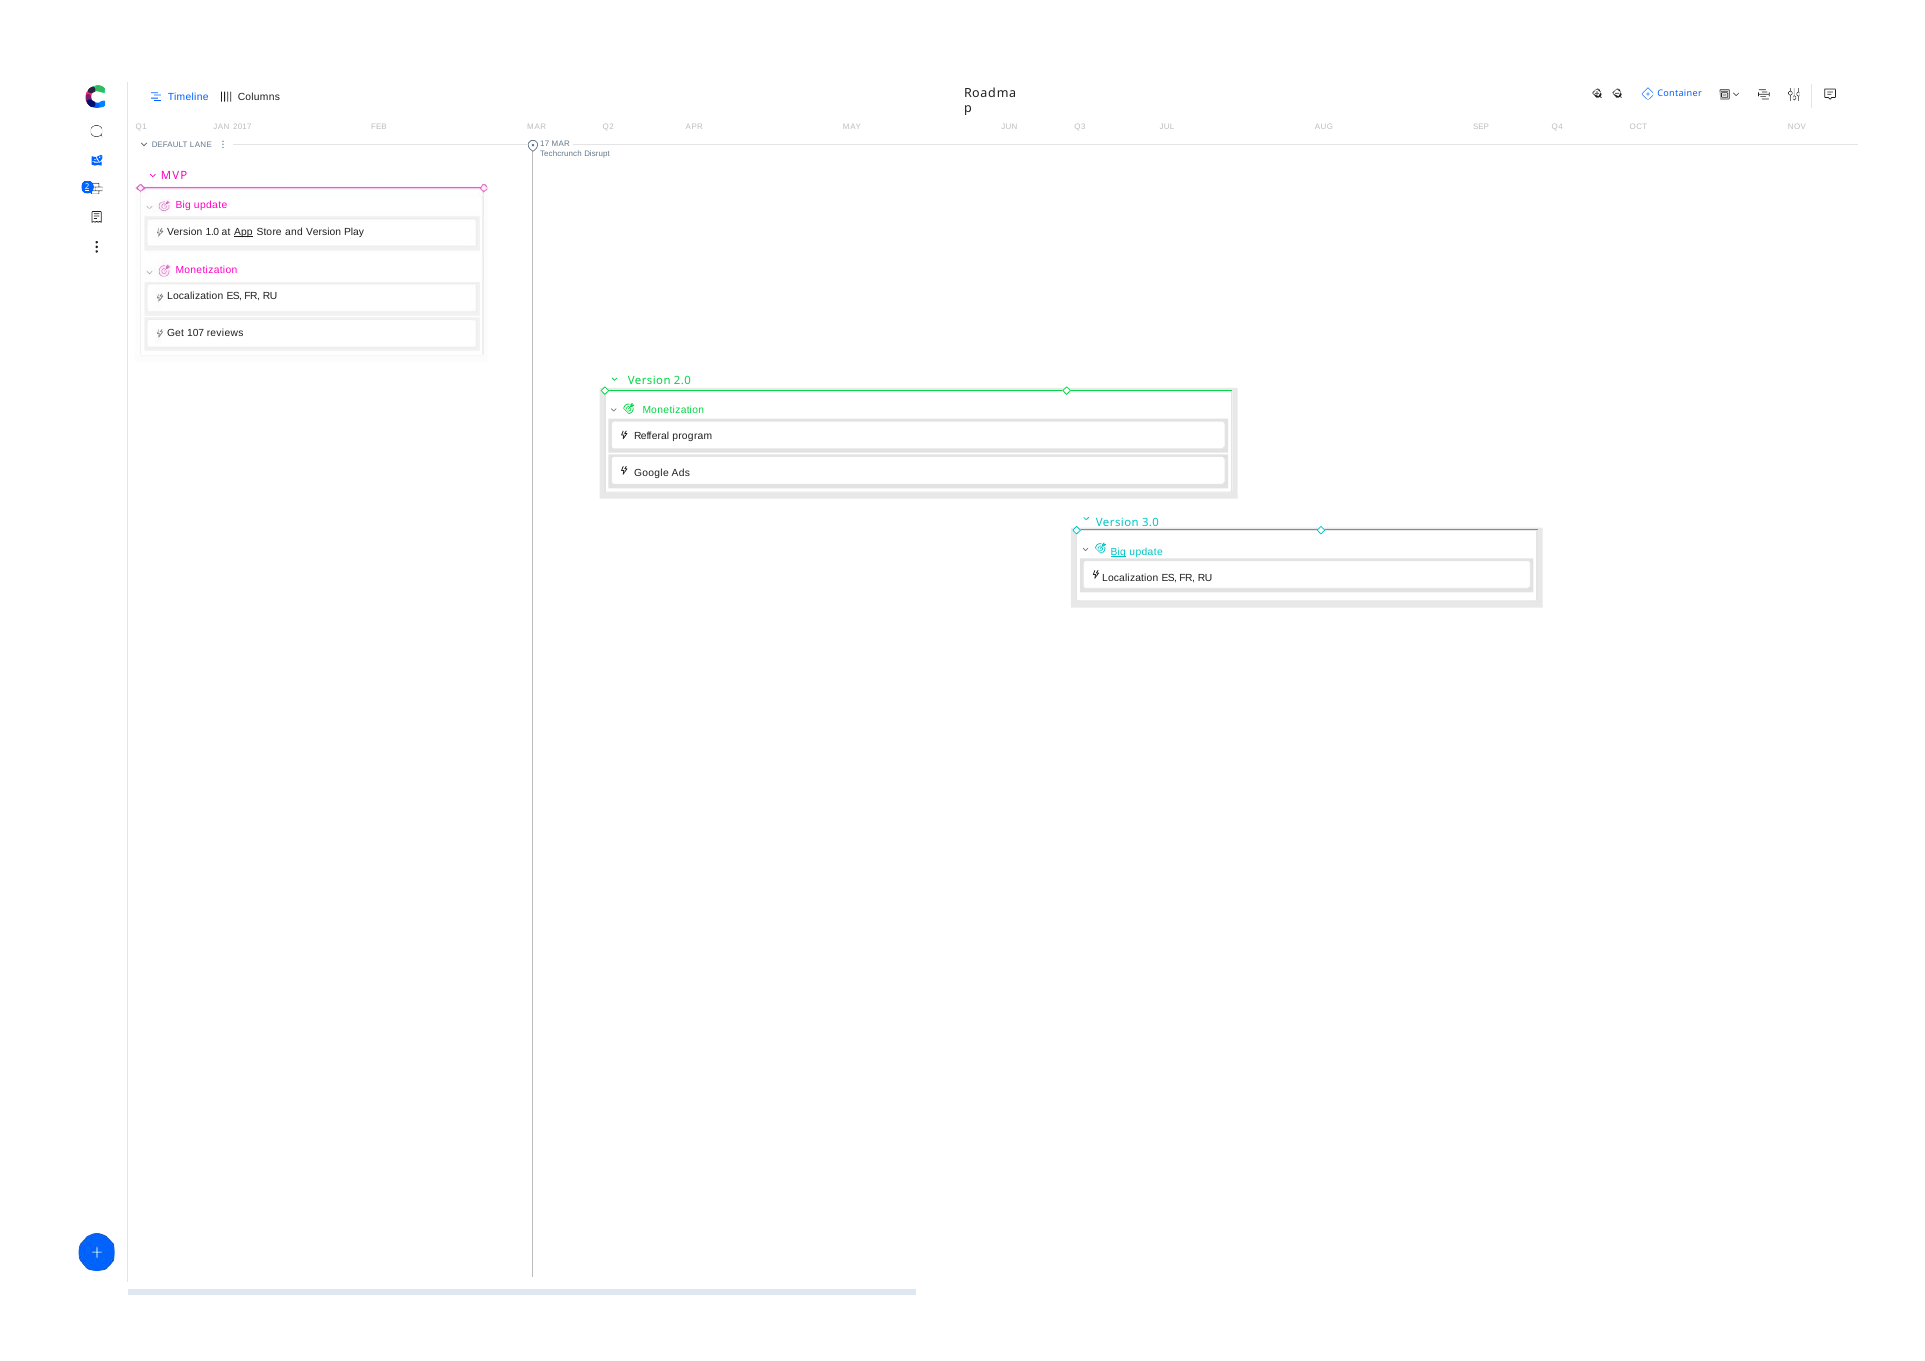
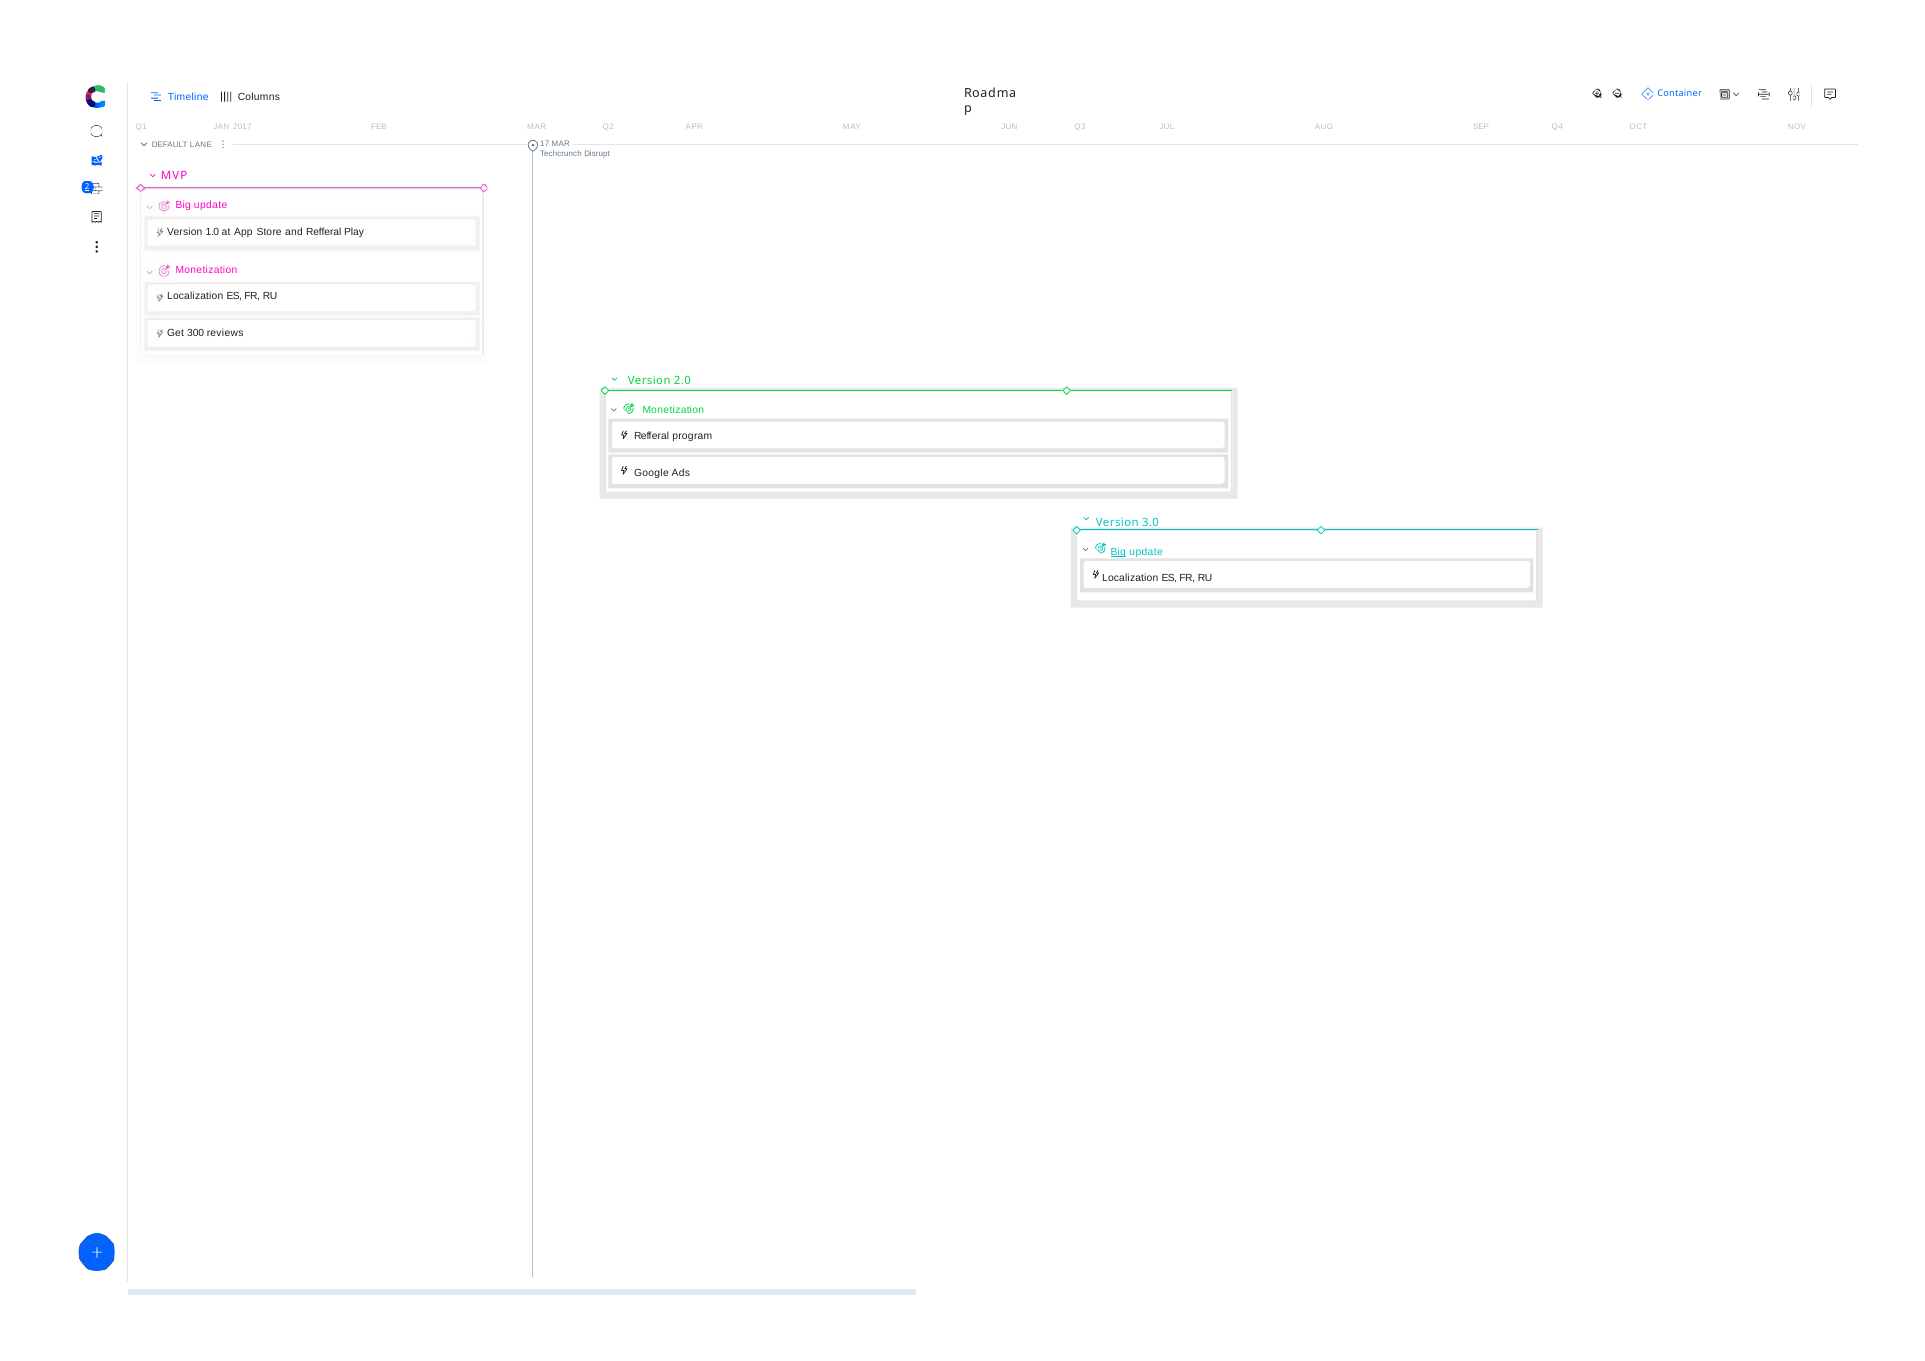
App underline: present -> none (243, 232)
and Version: Version -> Refferal (324, 232)
107: 107 -> 300 (196, 333)
